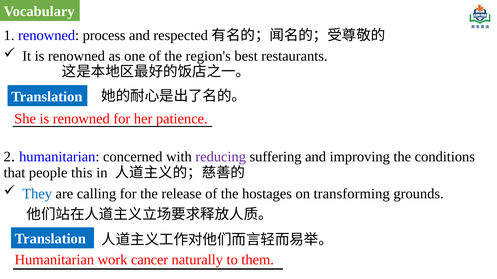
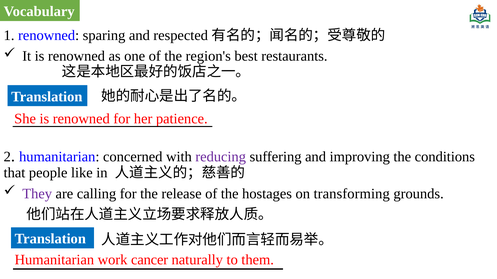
process: process -> sparing (104, 35)
this: this -> like (82, 173)
They colour: blue -> purple (37, 194)
